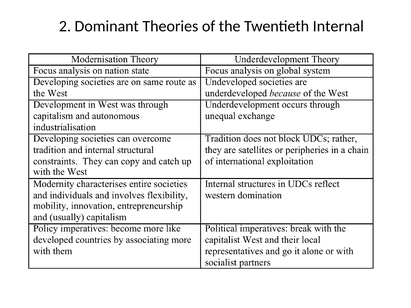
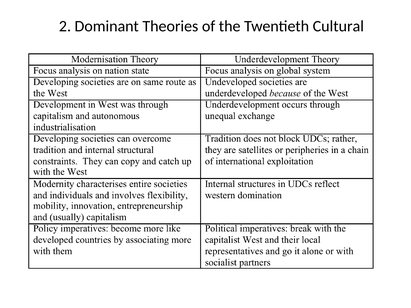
Internal: Internal -> Cultural (338, 26)
